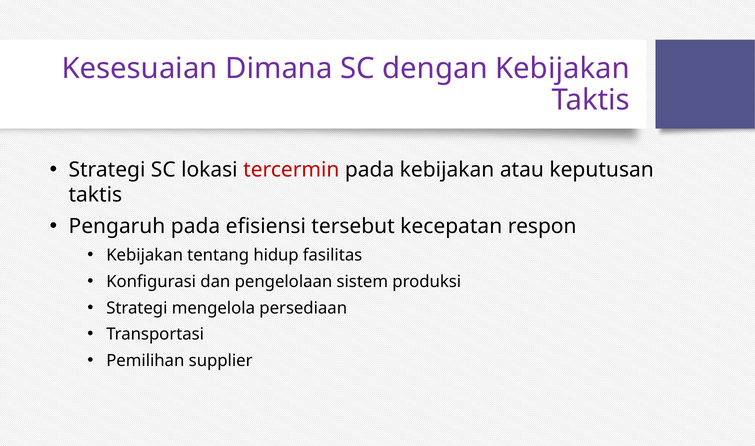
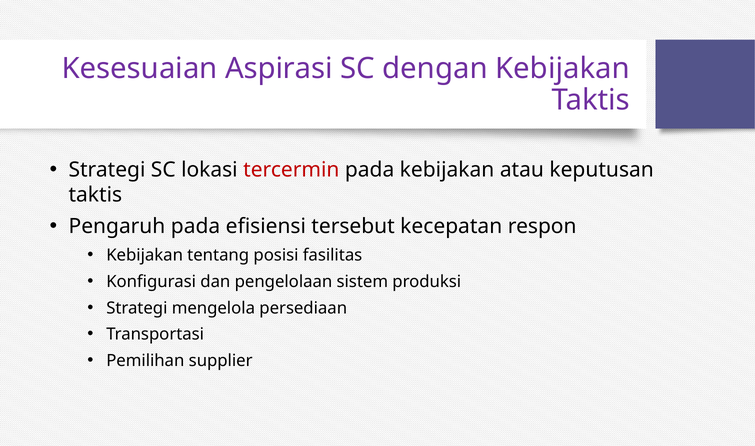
Dimana: Dimana -> Aspirasi (279, 68)
hidup: hidup -> posisi (276, 255)
